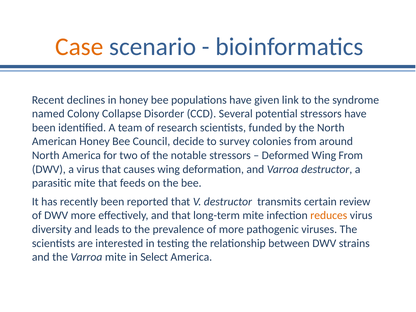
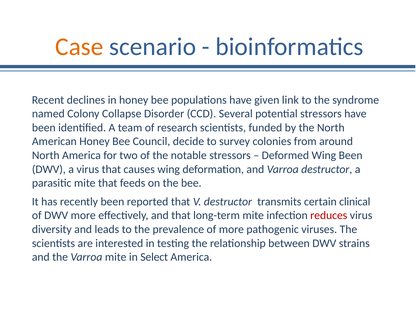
Wing From: From -> Been (351, 155)
review: review -> clinical (355, 202)
reduces colour: orange -> red (329, 215)
